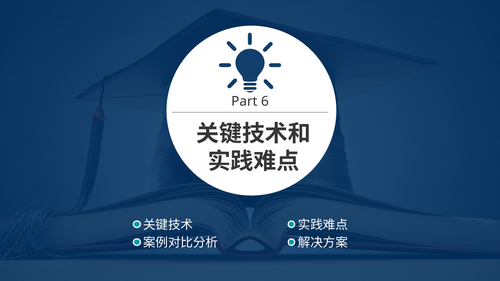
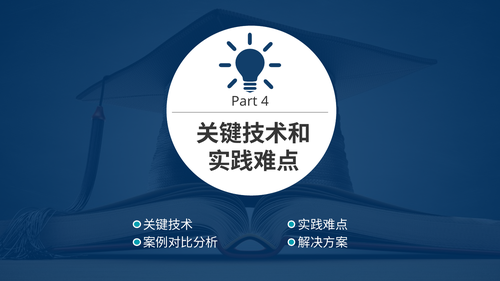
6: 6 -> 4 (265, 102)
